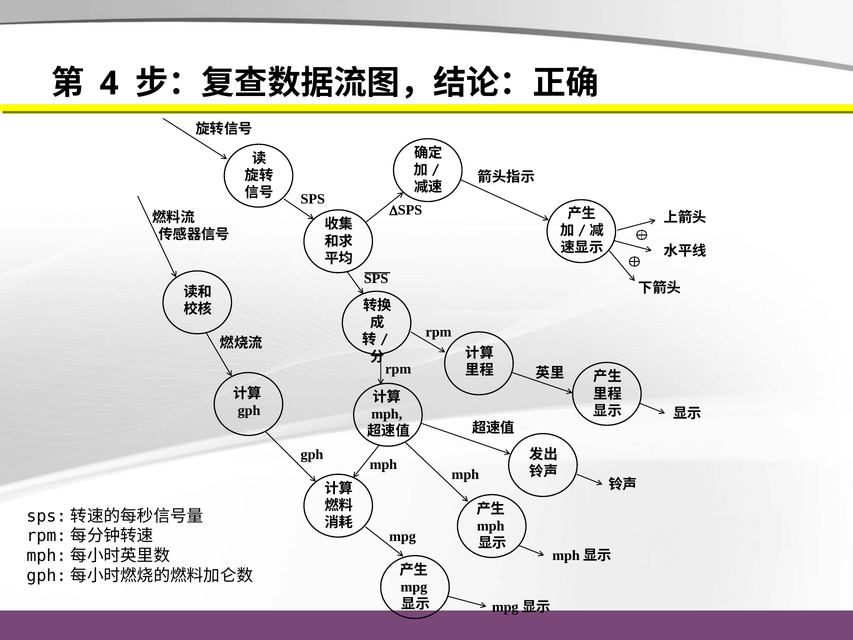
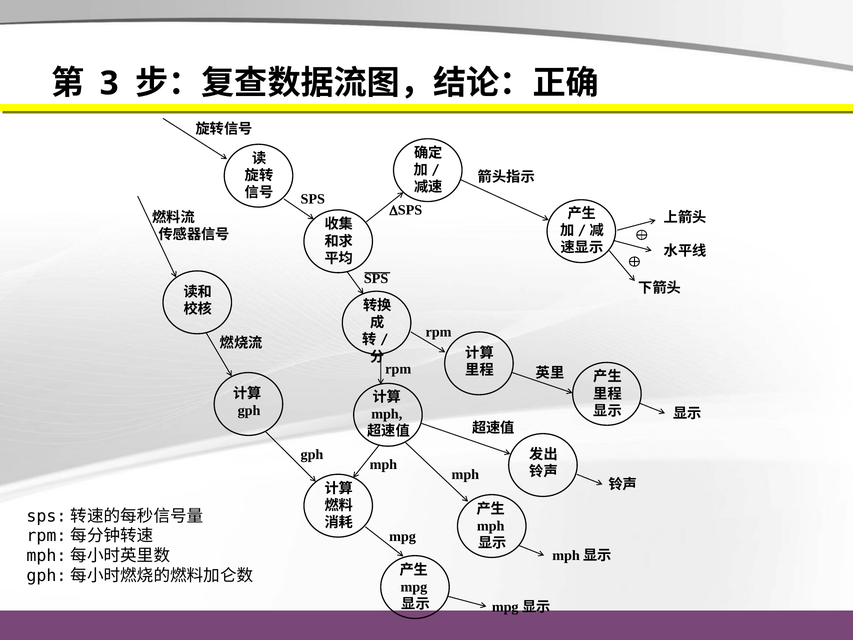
4: 4 -> 3 (109, 83)
